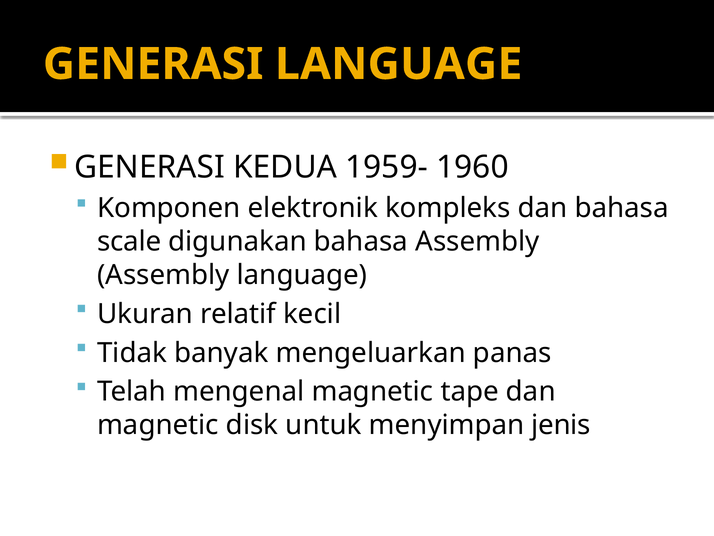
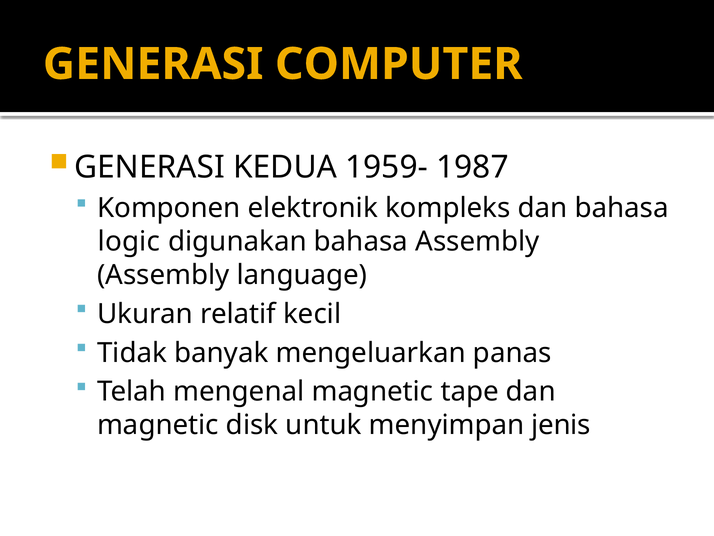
GENERASI LANGUAGE: LANGUAGE -> COMPUTER (399, 64)
1960: 1960 -> 1987 (472, 167)
scale: scale -> logic (129, 241)
